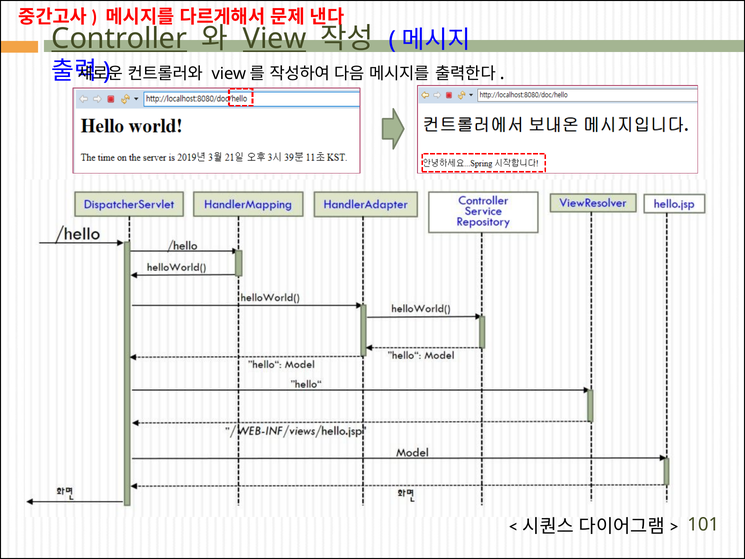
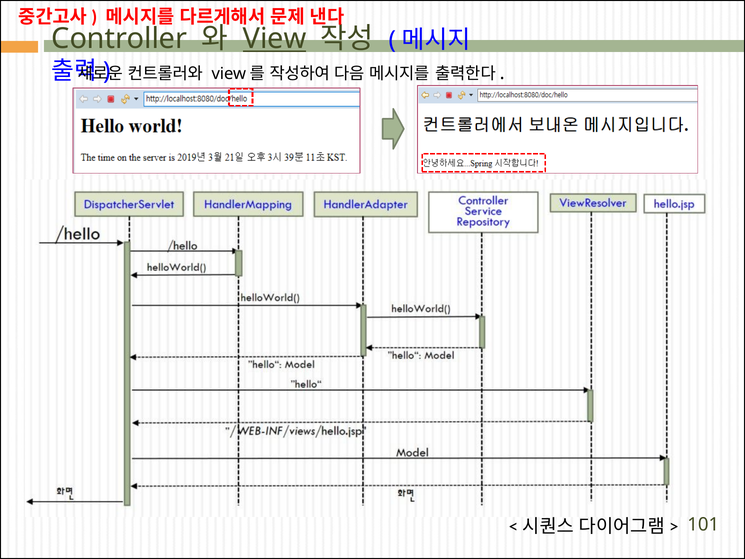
Controller underline: present -> none (119, 39)
